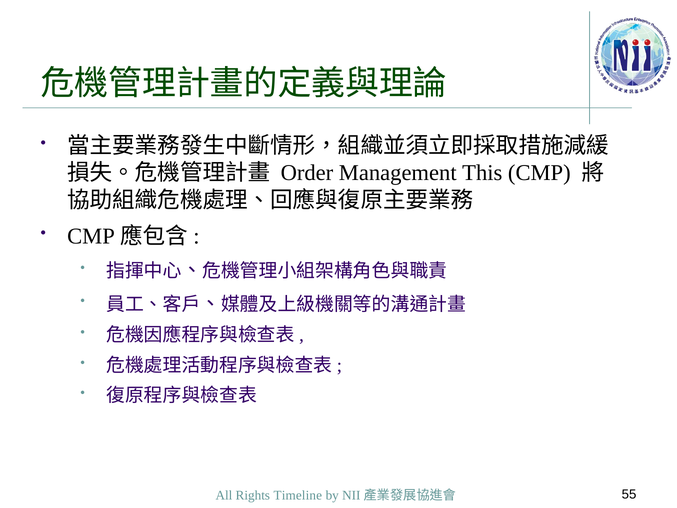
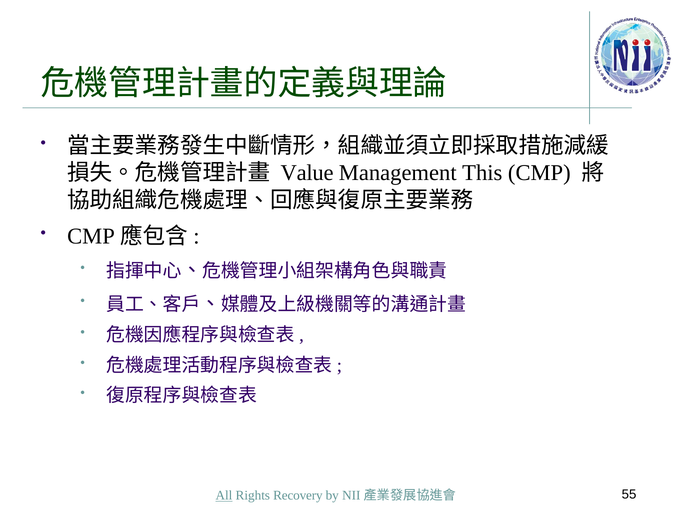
Order: Order -> Value (307, 173)
All underline: none -> present (224, 495)
Timeline: Timeline -> Recovery (298, 495)
